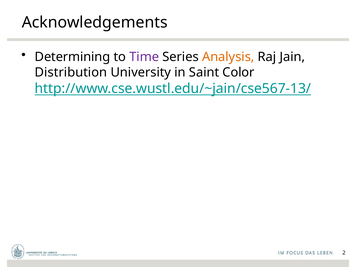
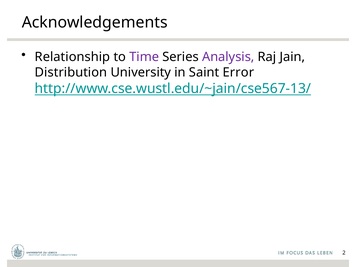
Determining: Determining -> Relationship (72, 57)
Analysis colour: orange -> purple (228, 57)
Color: Color -> Error (238, 72)
